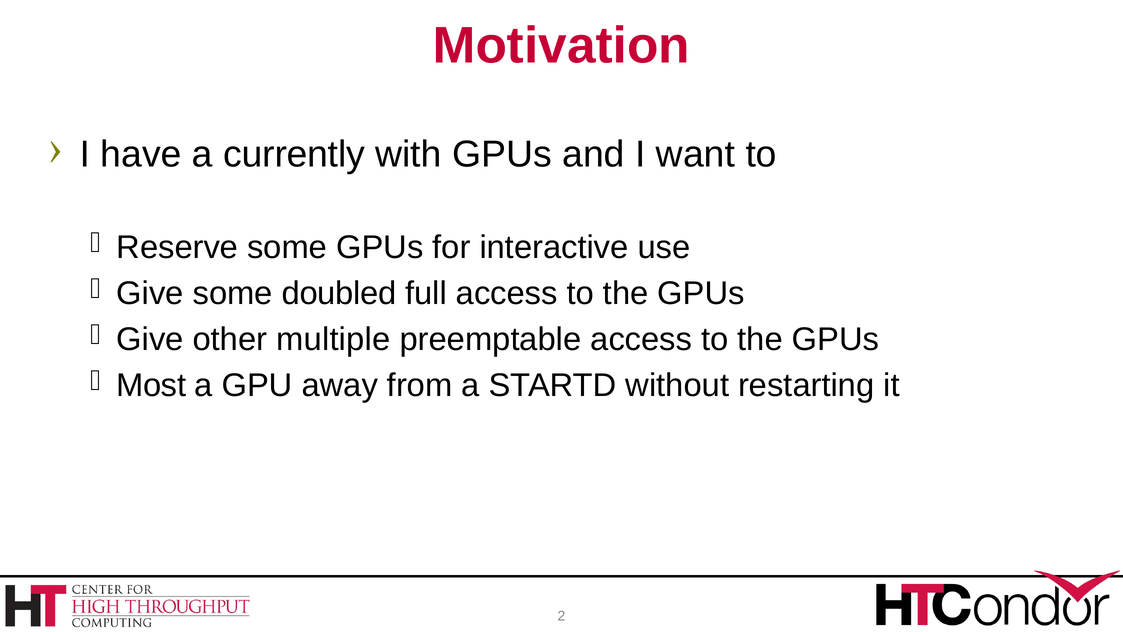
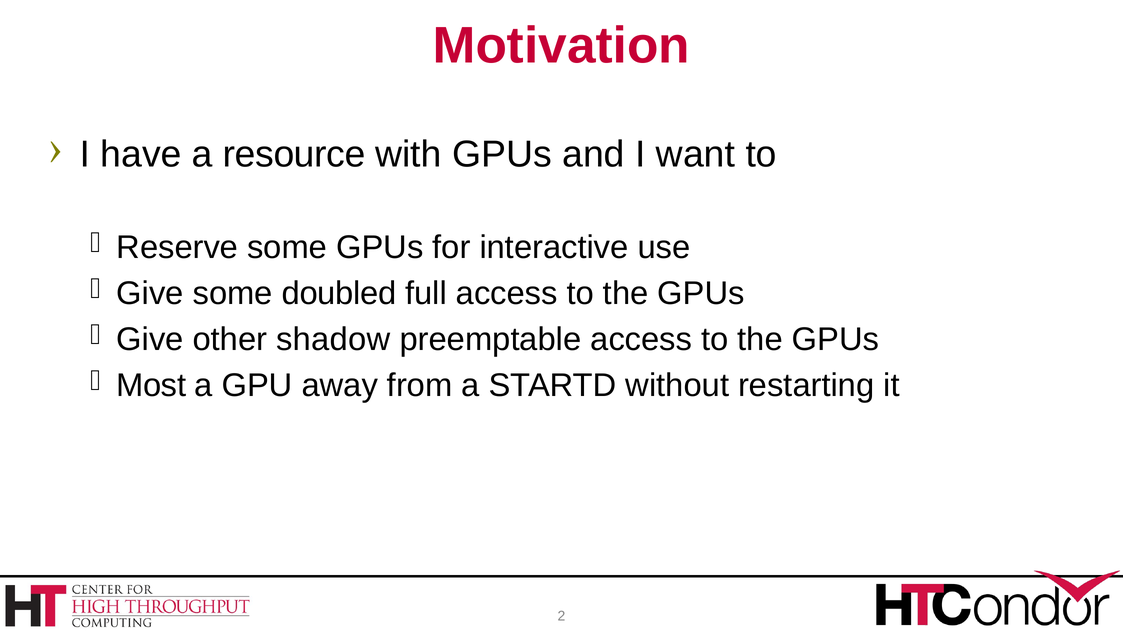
currently: currently -> resource (294, 154)
multiple: multiple -> shadow (333, 339)
